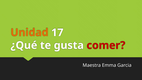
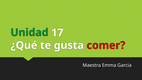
Unidad colour: orange -> green (29, 33)
